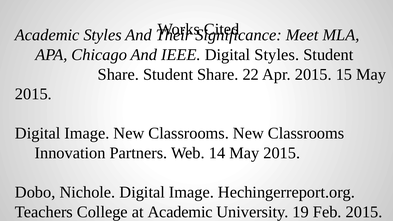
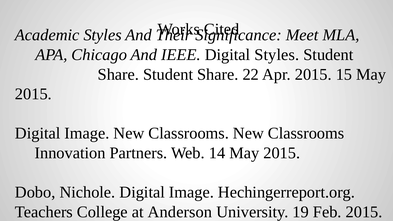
at Academic: Academic -> Anderson (180, 212)
